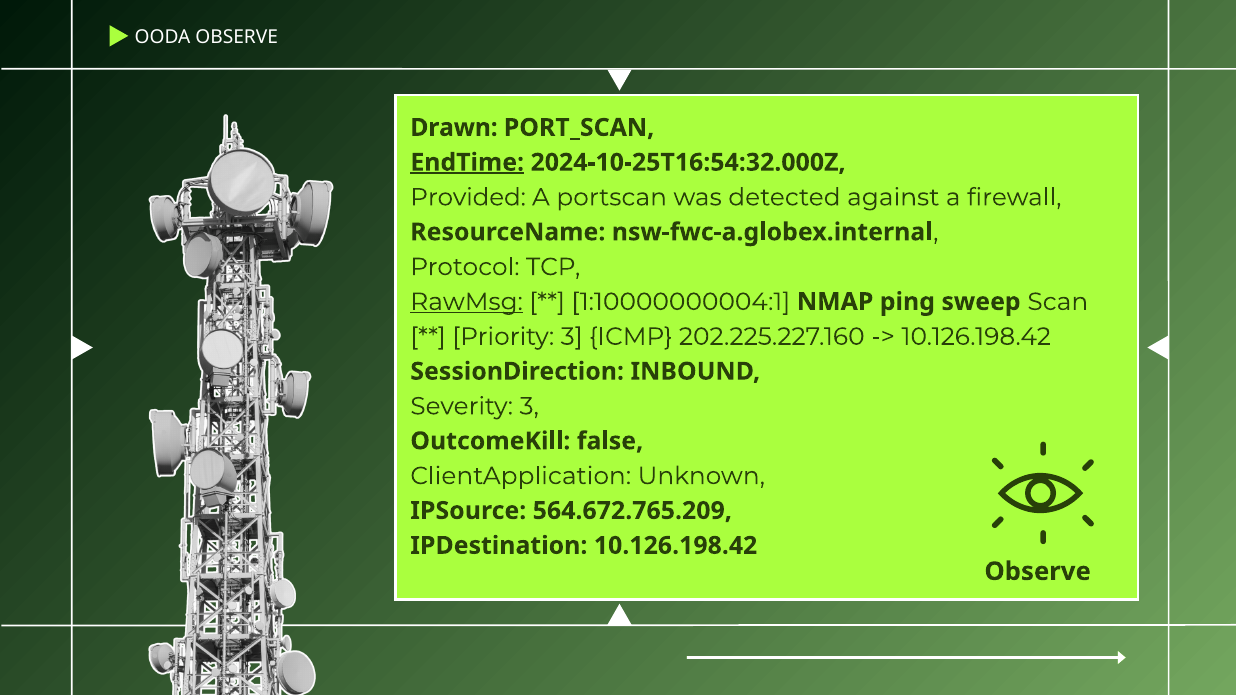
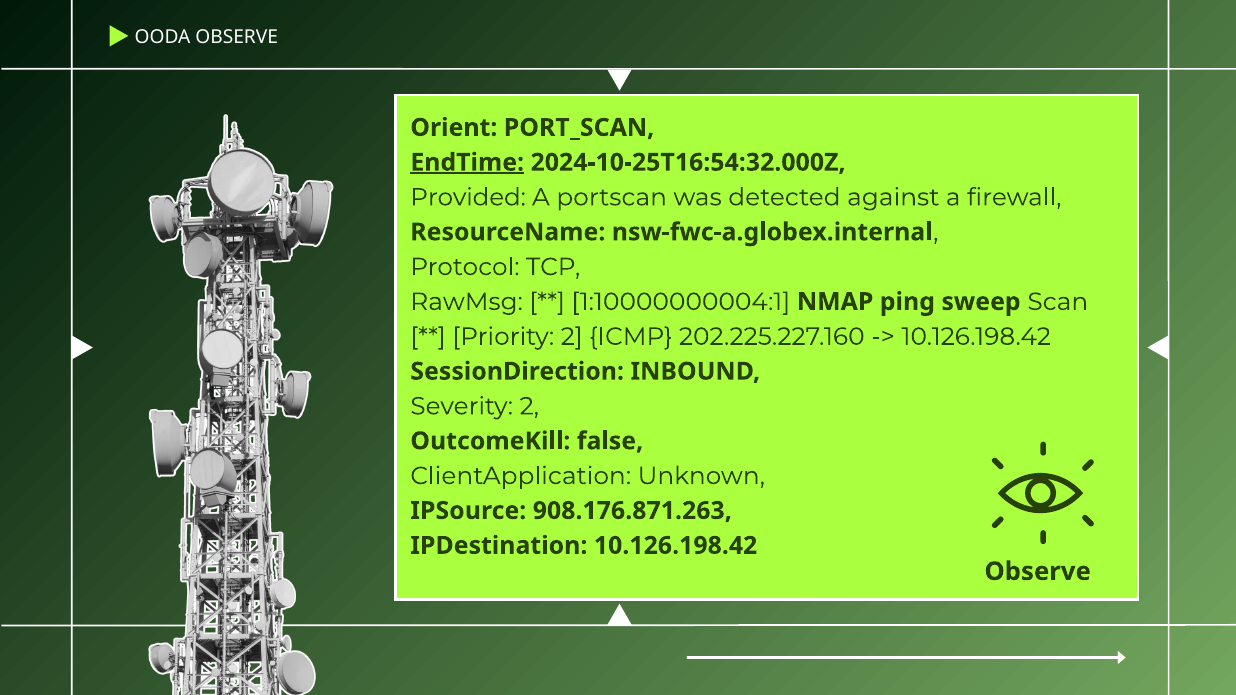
Drawn: Drawn -> Orient (454, 128)
RawMsg underline: present -> none (467, 302)
Priority 3: 3 -> 2 (572, 337)
Severity 3: 3 -> 2 (529, 406)
564.672.765.209: 564.672.765.209 -> 908.176.871.263 (632, 511)
